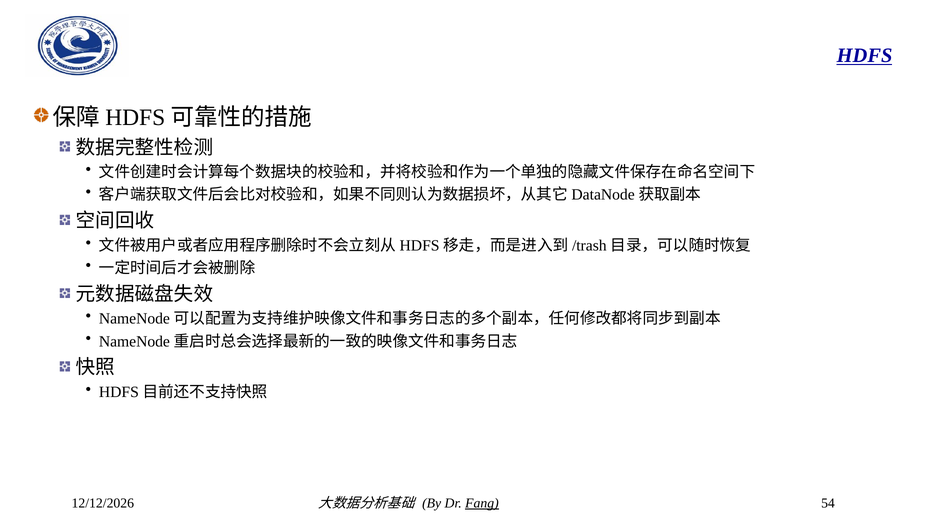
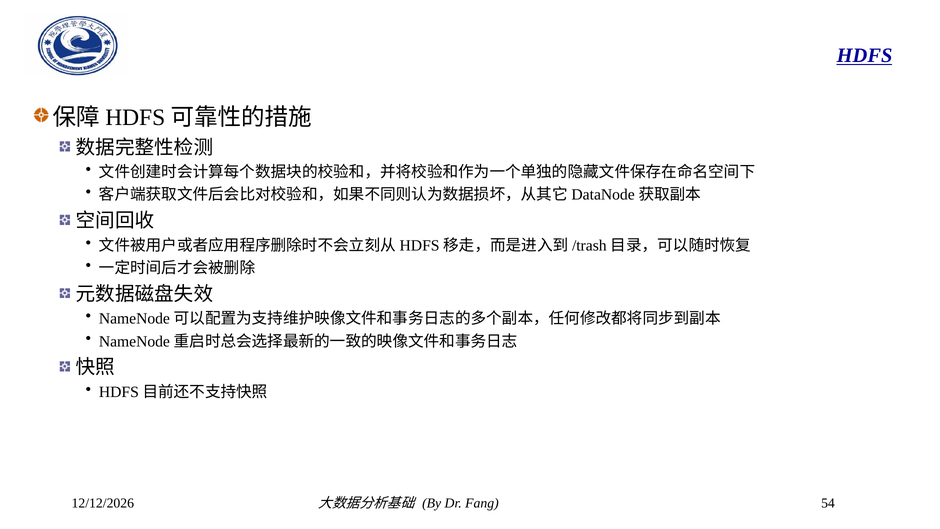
Fang underline: present -> none (482, 503)
